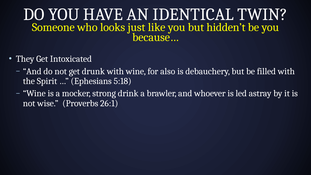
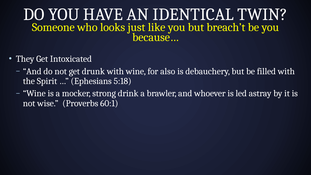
hidden’t: hidden’t -> breach’t (226, 27)
26:1: 26:1 -> 60:1 (109, 103)
